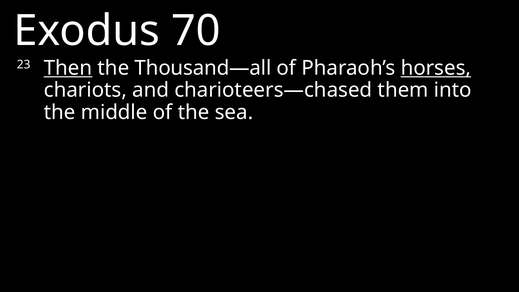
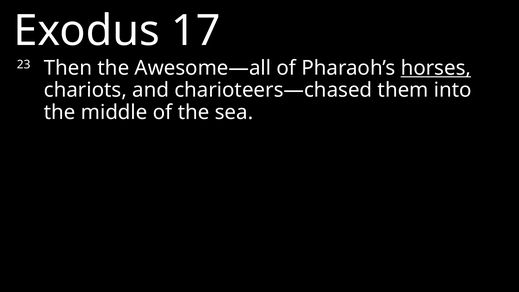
70: 70 -> 17 (196, 31)
Then underline: present -> none (68, 68)
Thousand—all: Thousand—all -> Awesome—all (203, 68)
